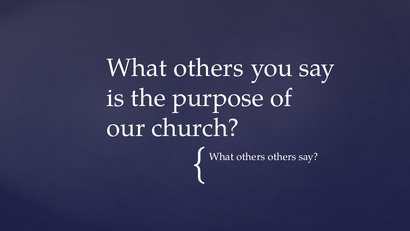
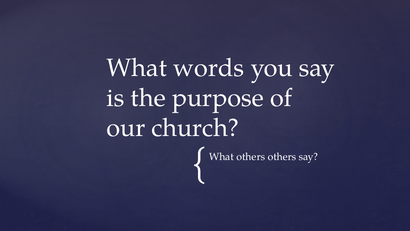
others: others -> words (209, 68)
